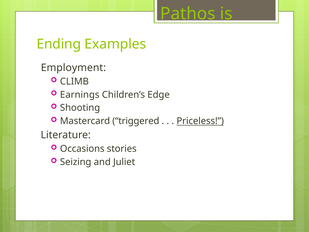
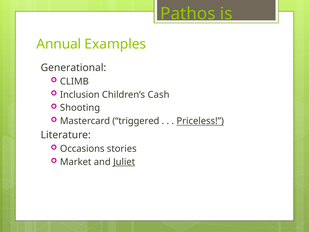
Ending: Ending -> Annual (59, 44)
Employment: Employment -> Generational (73, 68)
Earnings: Earnings -> Inclusion (80, 95)
Edge: Edge -> Cash (159, 95)
Seizing: Seizing -> Market (76, 162)
Juliet underline: none -> present (124, 162)
